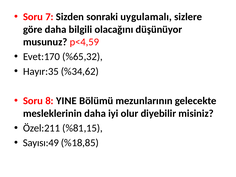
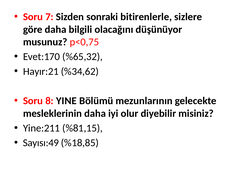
uygulamalı: uygulamalı -> bitirenlerle (146, 17)
p<4,59: p<4,59 -> p<0,75 (84, 42)
Hayır:35: Hayır:35 -> Hayır:21 (41, 71)
Özel:211: Özel:211 -> Yine:211 (41, 128)
